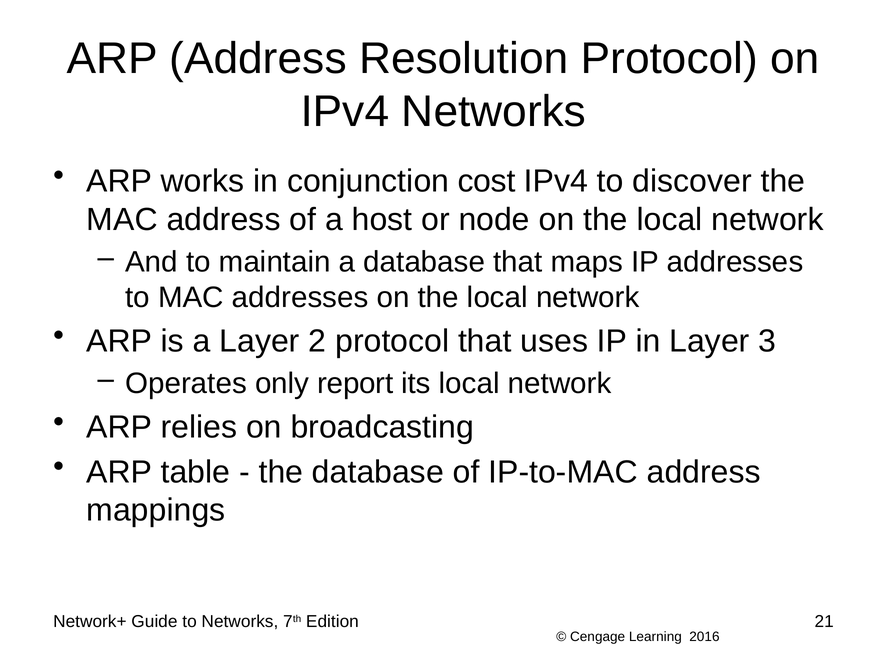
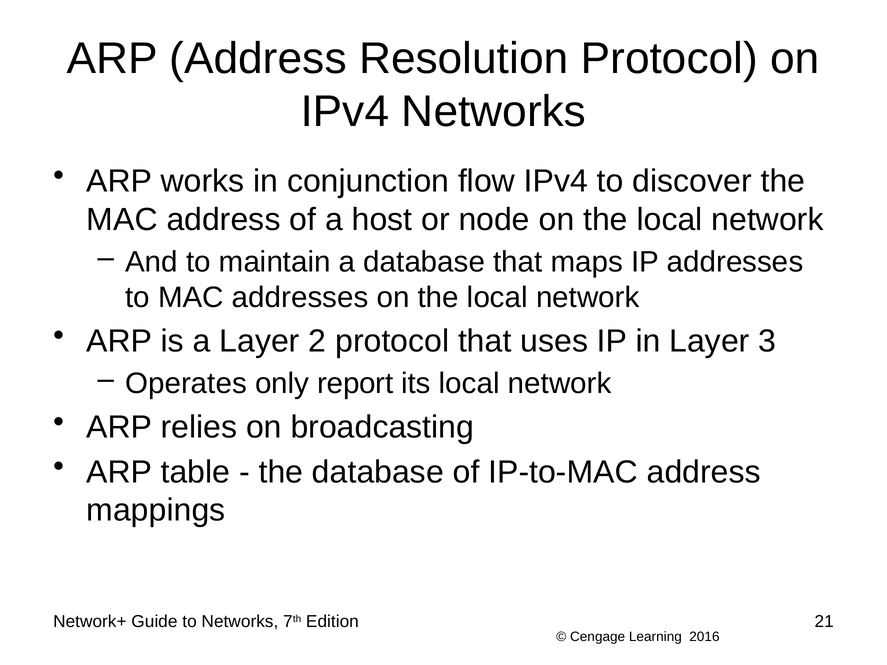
cost: cost -> flow (487, 181)
